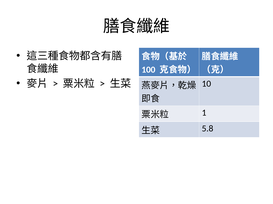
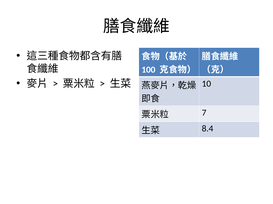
1: 1 -> 7 (204, 113)
5.8: 5.8 -> 8.4 (208, 129)
